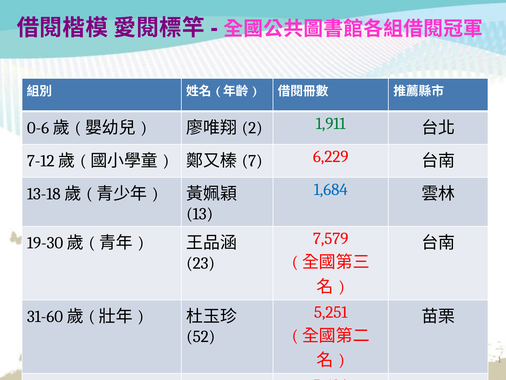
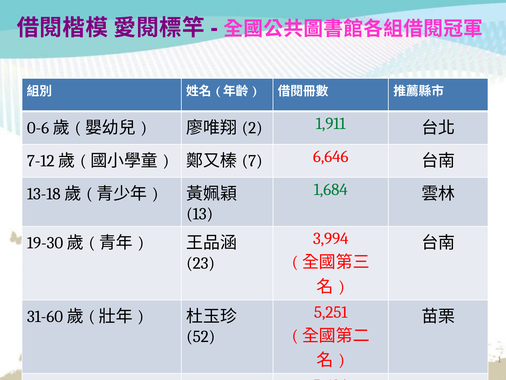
6,229: 6,229 -> 6,646 (331, 156)
1,684 colour: blue -> green (331, 189)
7,579: 7,579 -> 3,994 (331, 238)
